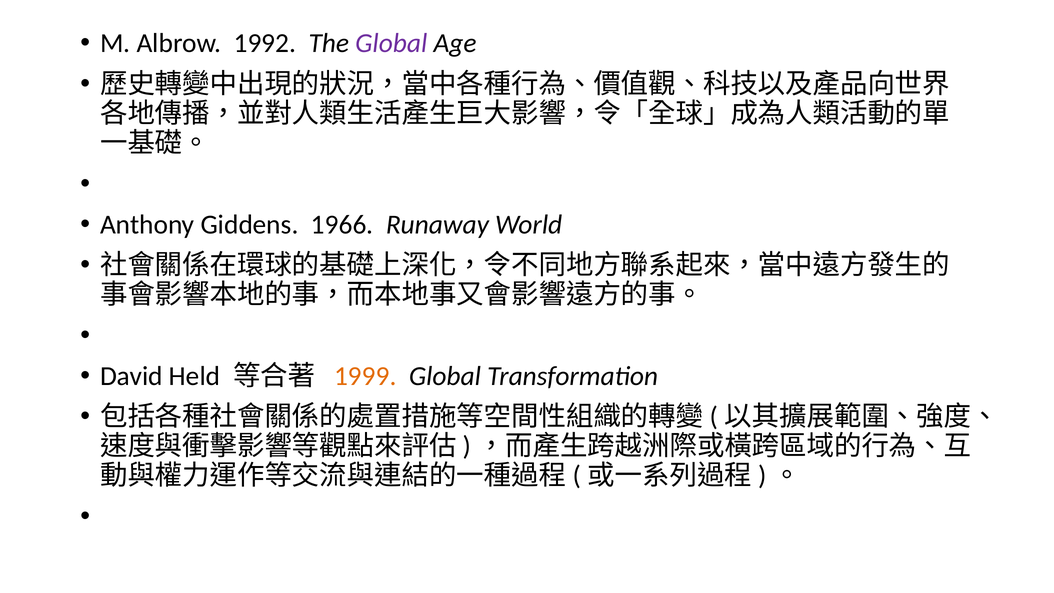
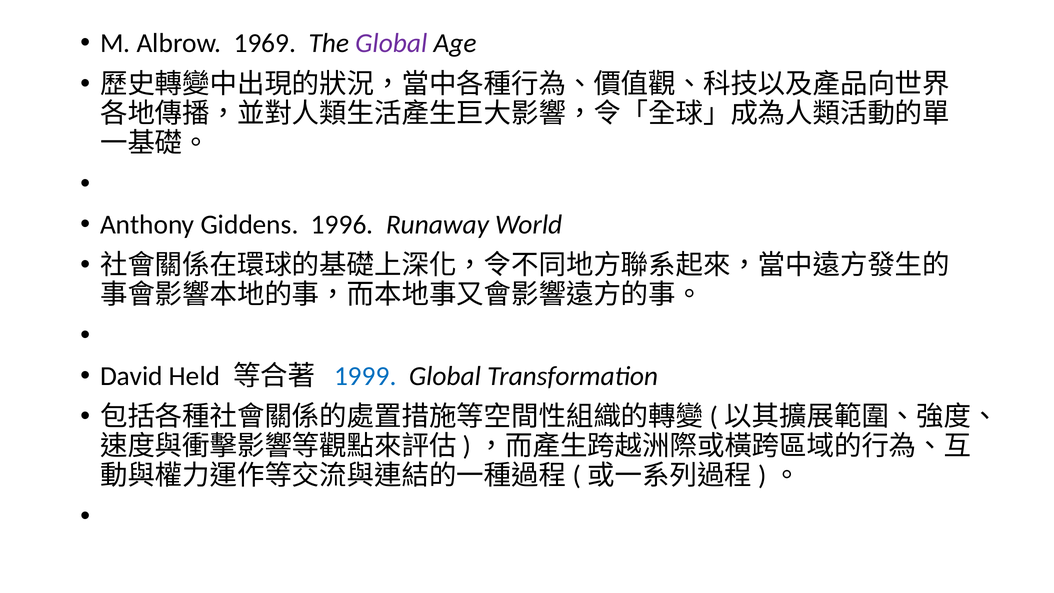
1992: 1992 -> 1969 (265, 43)
1966: 1966 -> 1996 (342, 224)
1999 colour: orange -> blue (365, 376)
